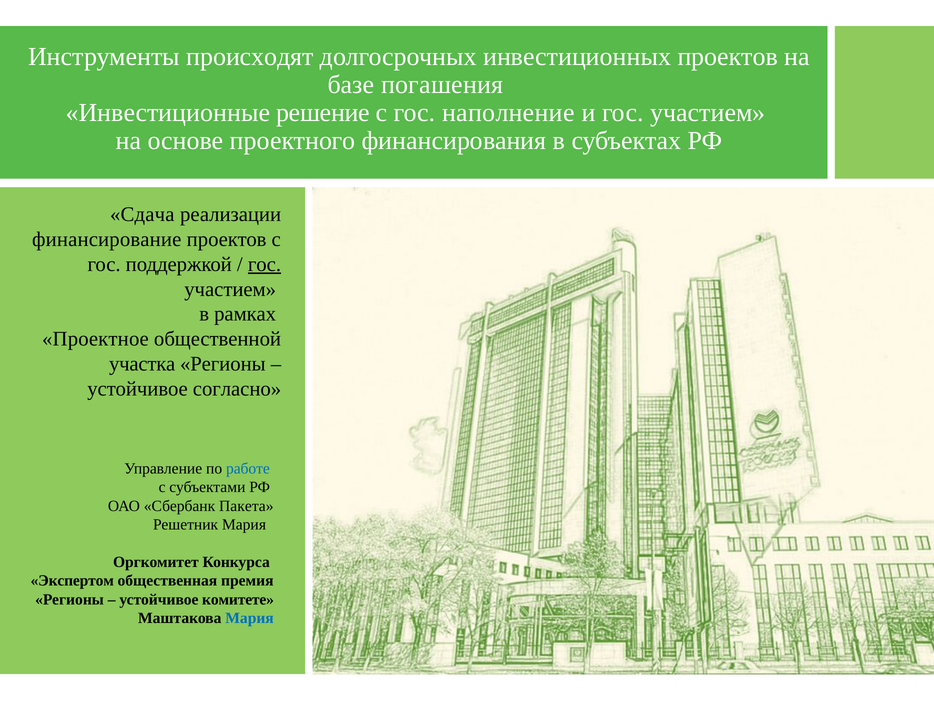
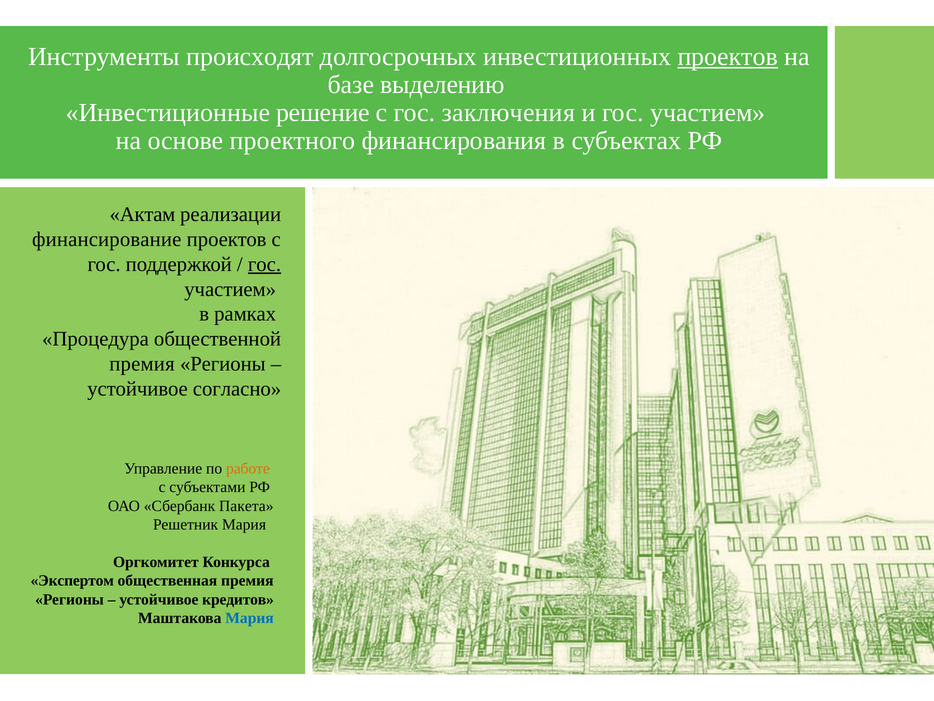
проектов underline: none -> present (728, 56)
погашения: погашения -> выделению (442, 84)
наполнение: наполнение -> заключения (508, 112)
Сдача: Сдача -> Актам (142, 214)
Проектное: Проектное -> Процедура (95, 339)
участка: участка -> премия (142, 364)
работе colour: blue -> orange (248, 468)
комитете: комитете -> кредитов (238, 599)
